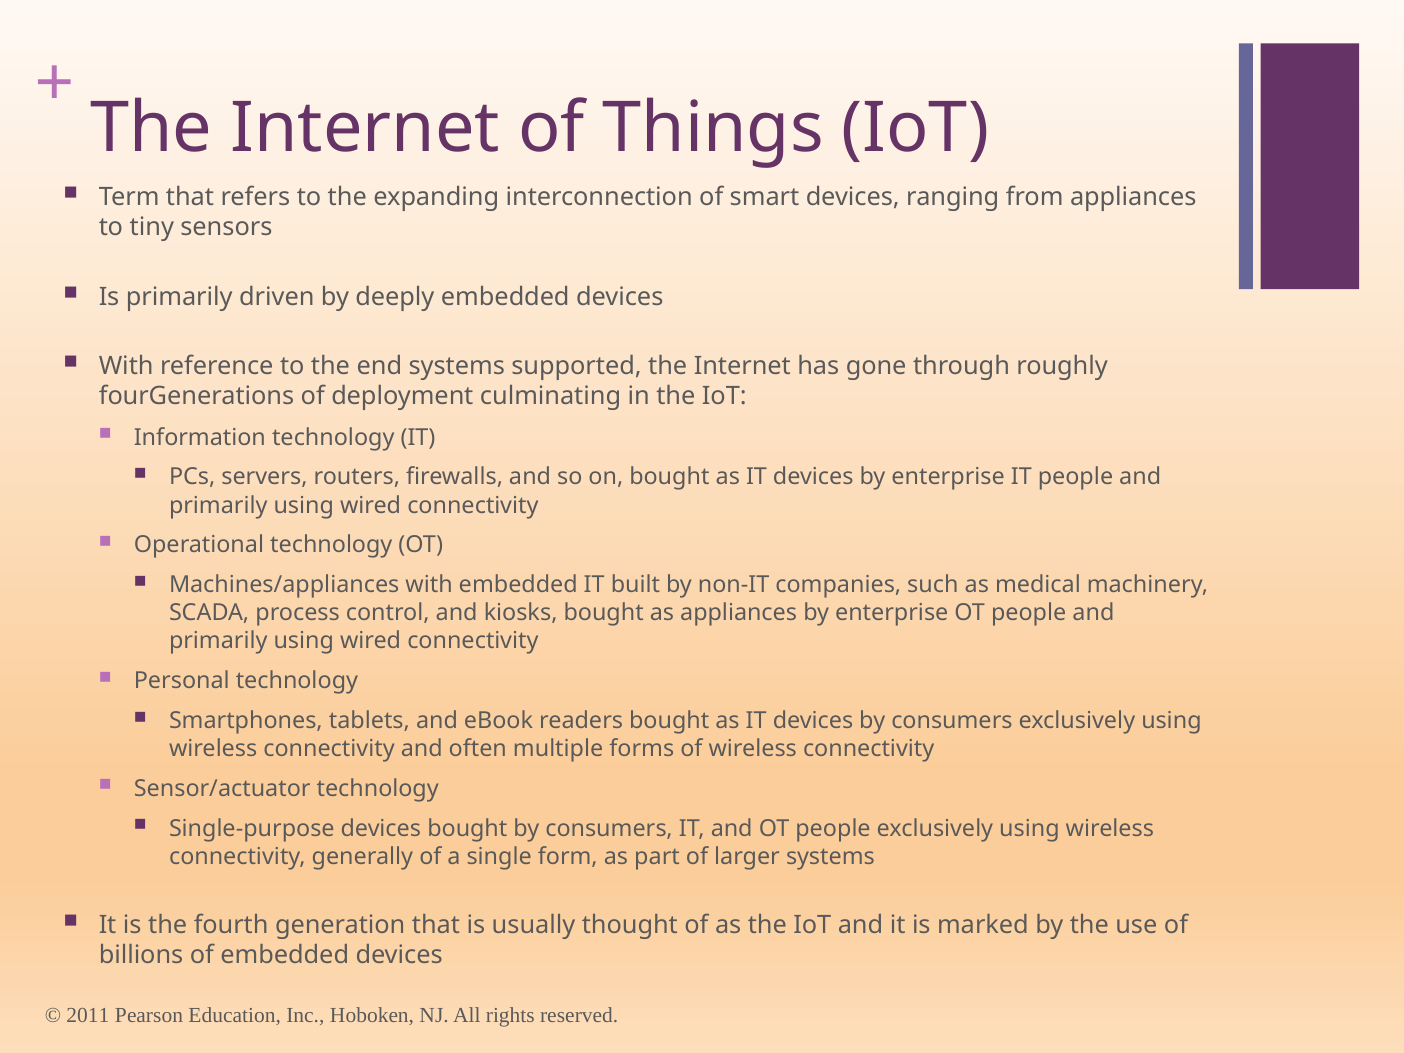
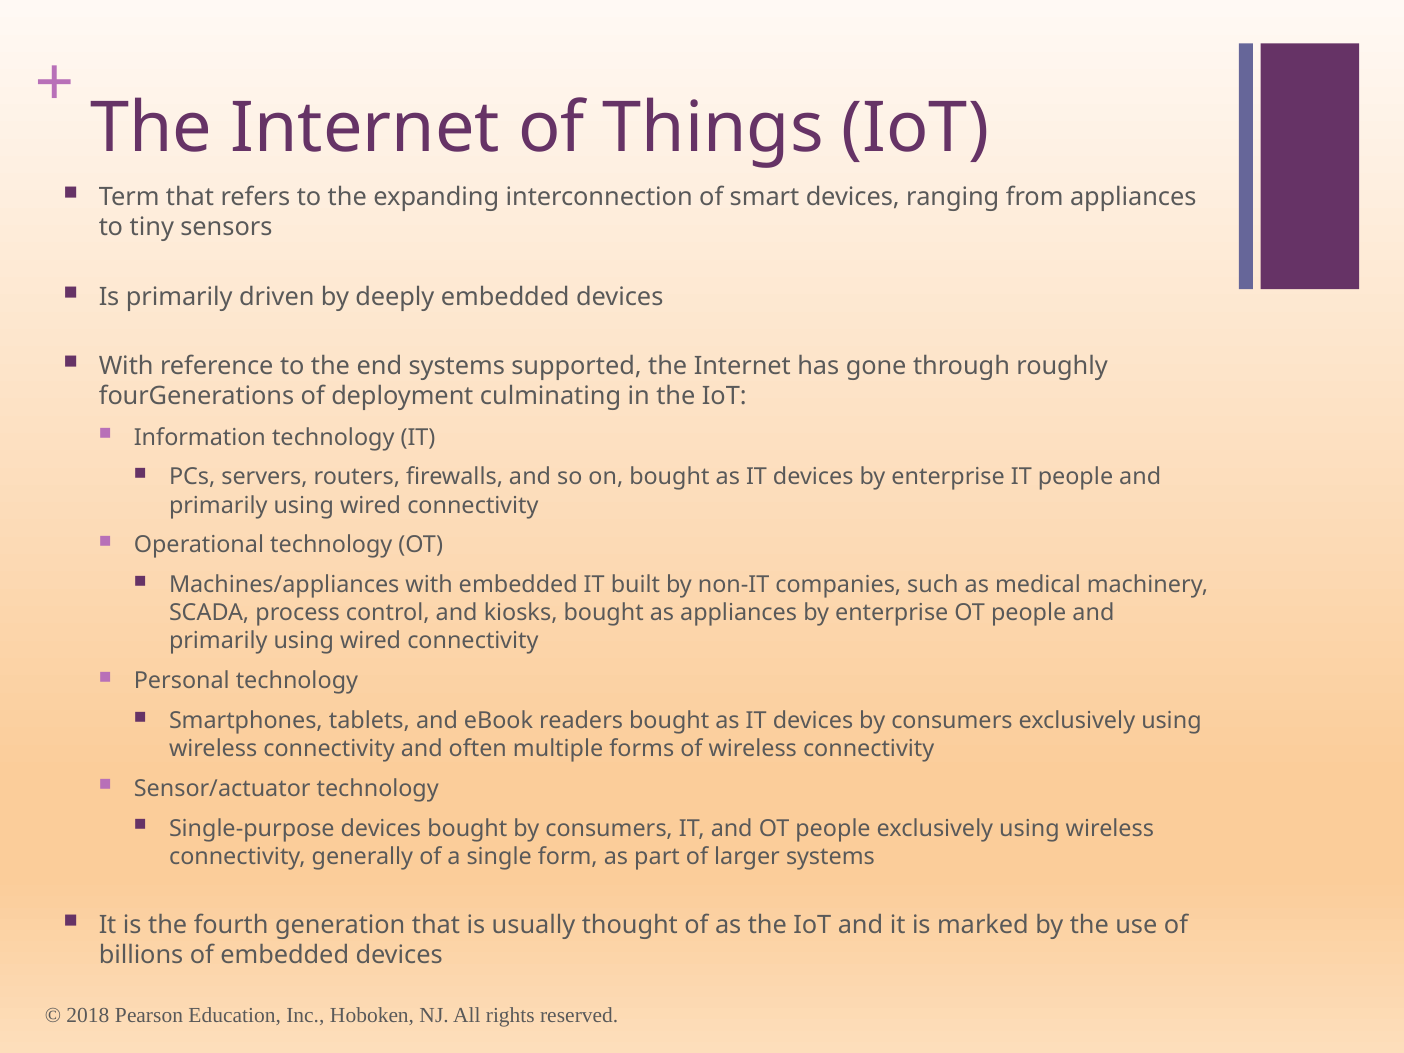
2011: 2011 -> 2018 (88, 1016)
